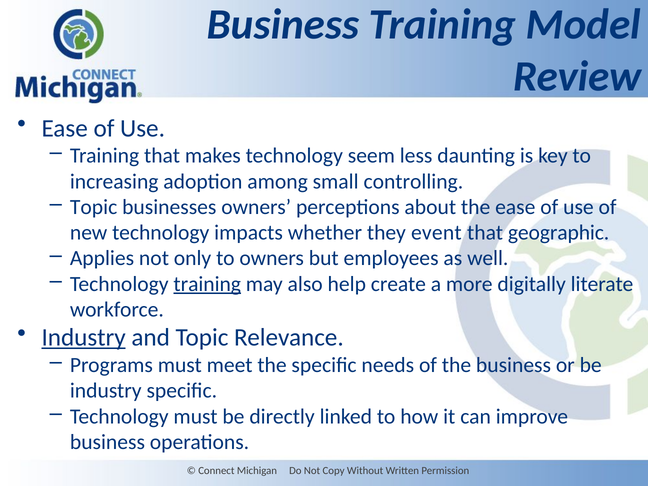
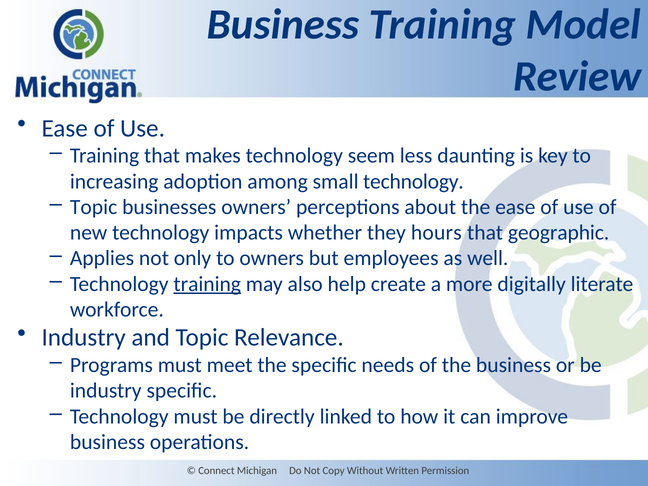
small controlling: controlling -> technology (413, 181)
event: event -> hours (436, 233)
Industry underline: present -> none (84, 338)
